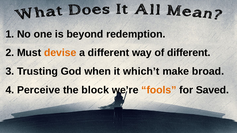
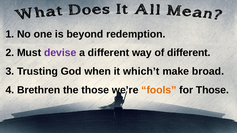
devise colour: orange -> purple (60, 53)
Perceive: Perceive -> Brethren (39, 90)
the block: block -> those (95, 90)
for Saved: Saved -> Those (212, 90)
